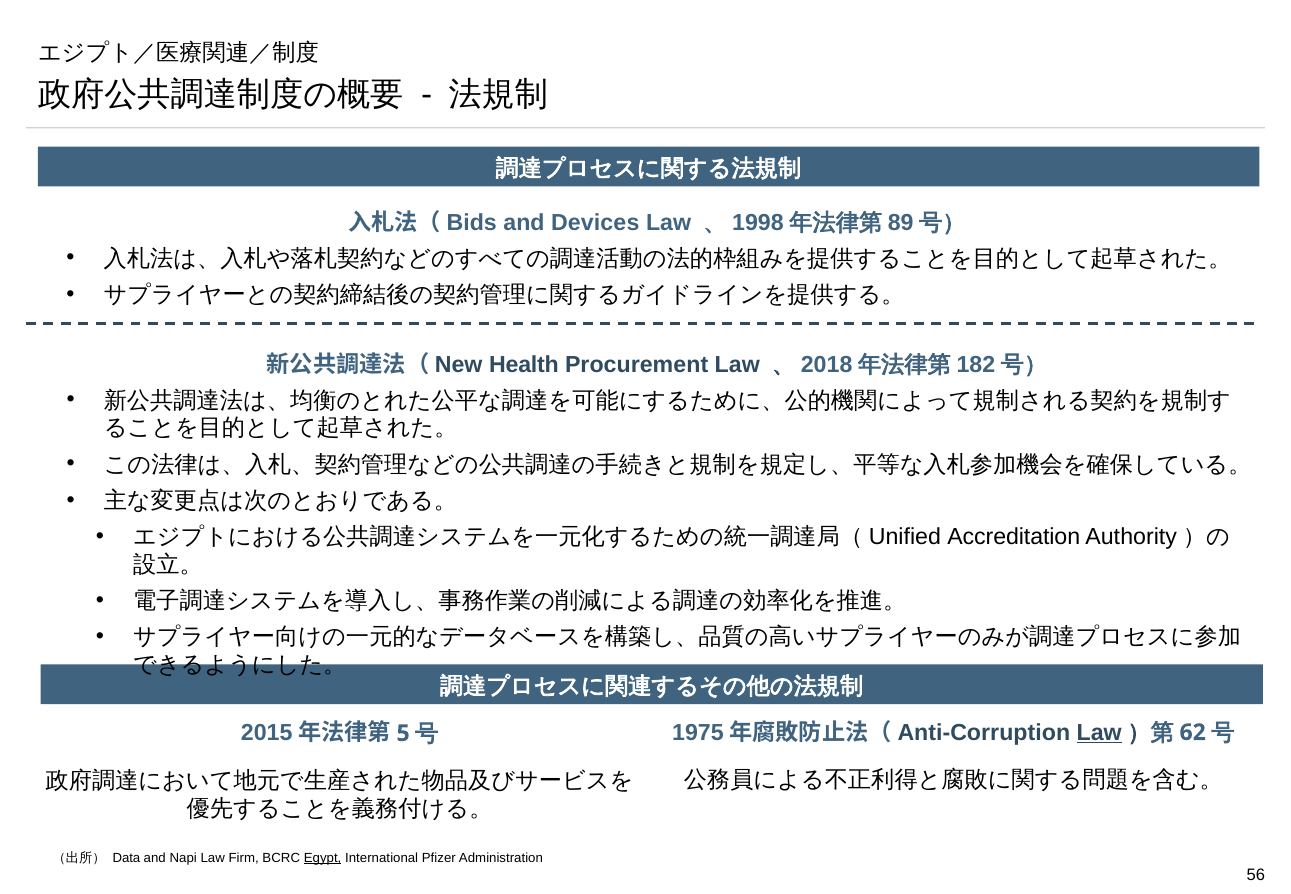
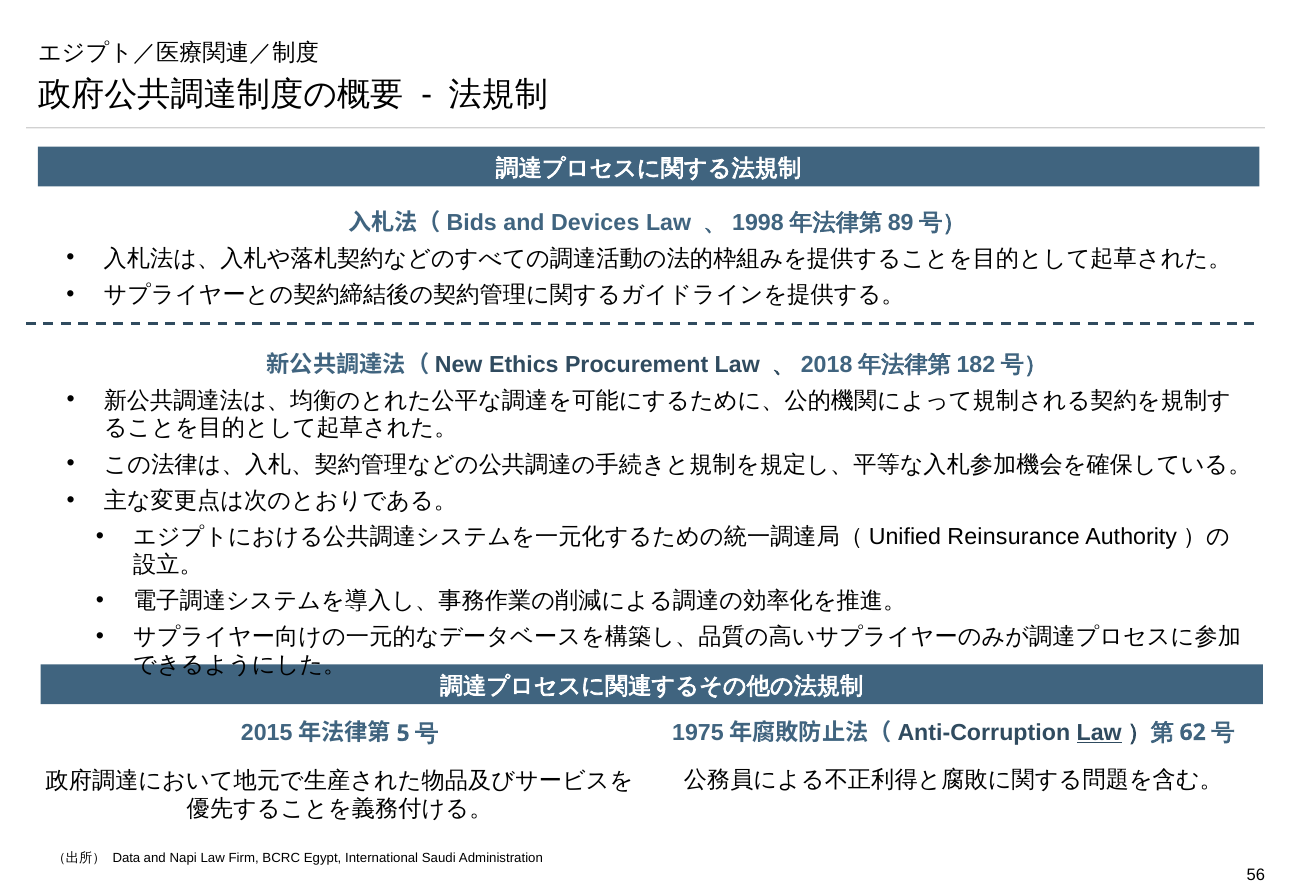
Health: Health -> Ethics (524, 364)
Accreditation: Accreditation -> Reinsurance (1014, 537)
Egypt underline: present -> none (323, 858)
Pfizer: Pfizer -> Saudi (439, 858)
